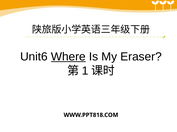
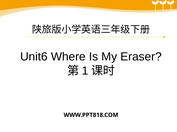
Where underline: present -> none (68, 57)
